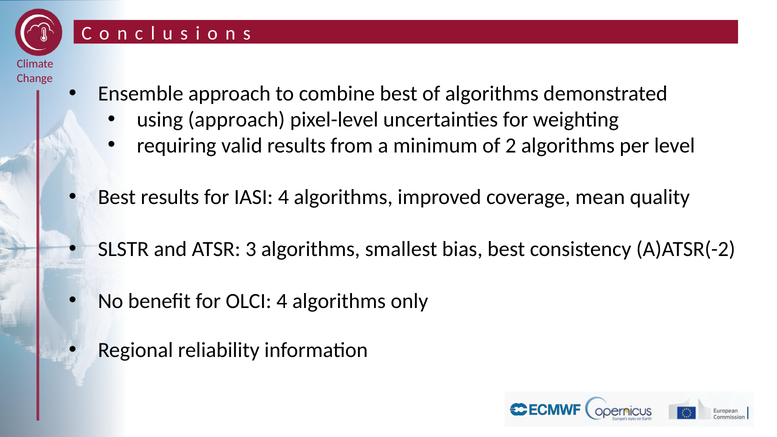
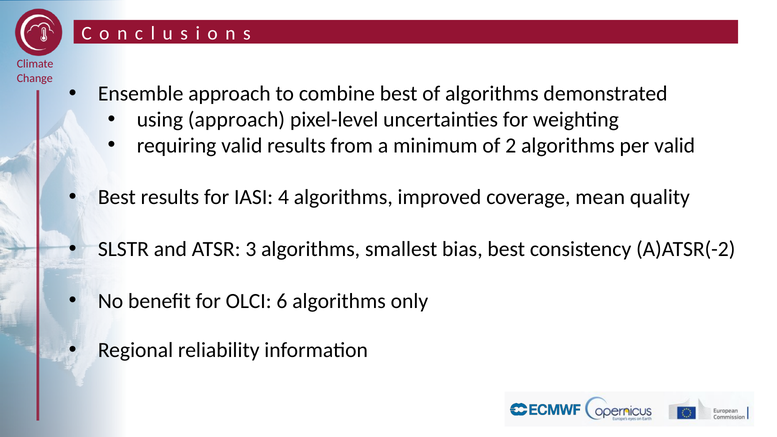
per level: level -> valid (675, 146)
OLCI 4: 4 -> 6 (282, 301)
